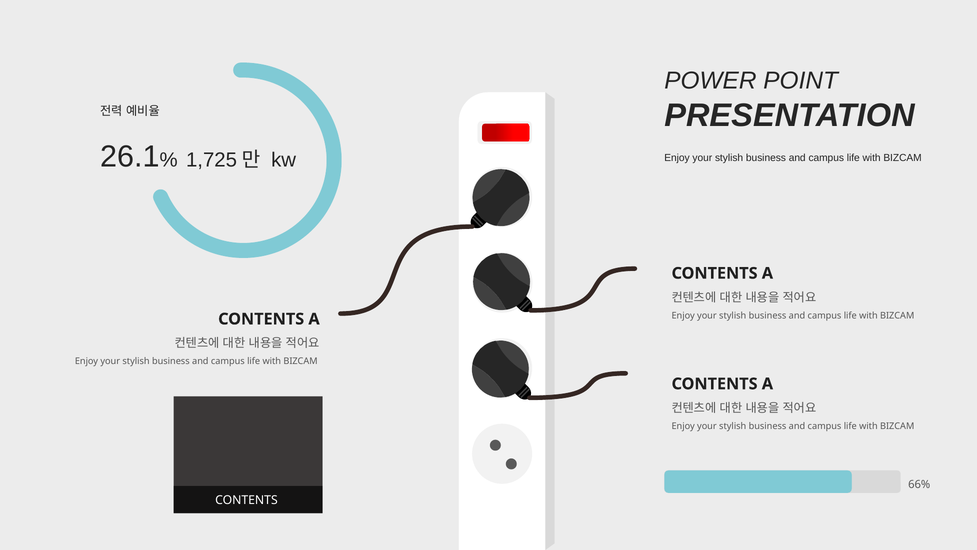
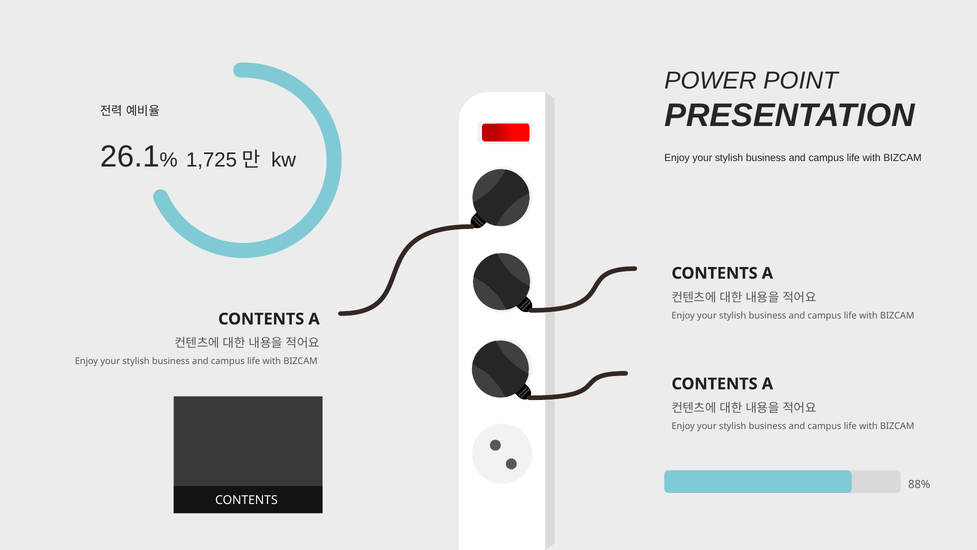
66%: 66% -> 88% (919, 484)
